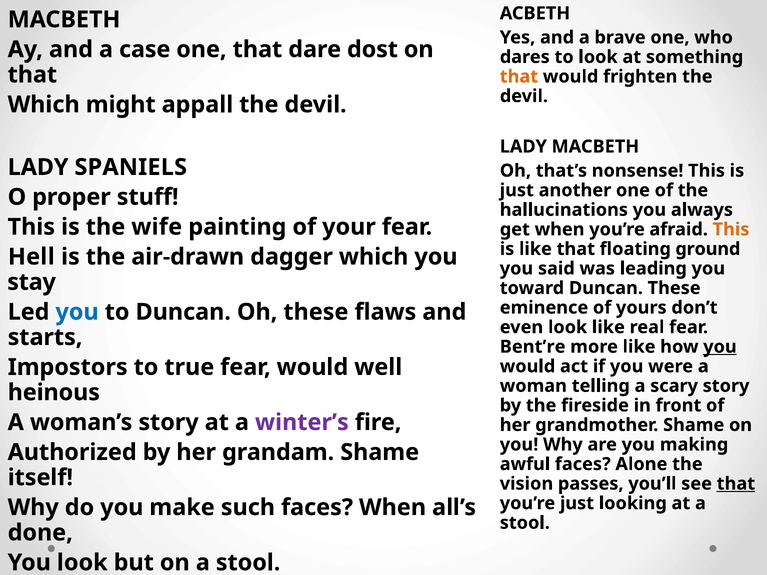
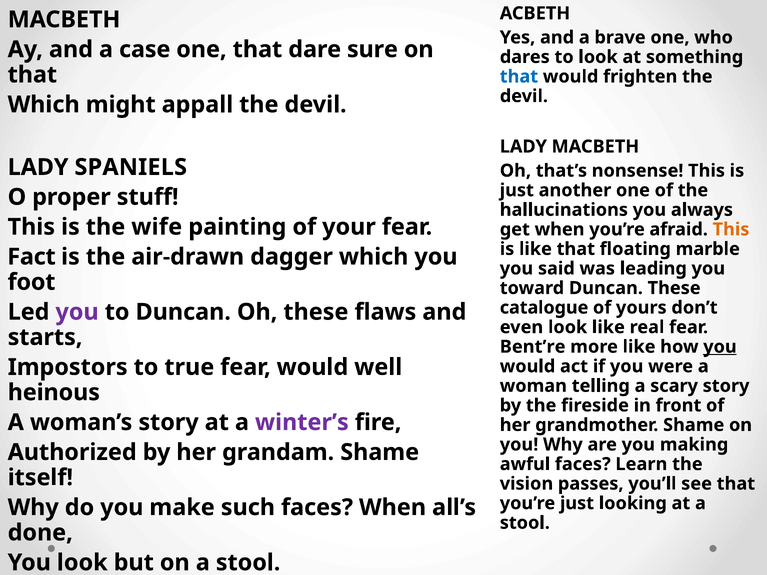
dost: dost -> sure (372, 49)
that colour: orange -> blue (519, 77)
ground: ground -> marble (708, 249)
Hell: Hell -> Fact (31, 257)
stay: stay -> foot (32, 282)
eminence: eminence -> catalogue (544, 308)
you colour: blue -> purple (77, 312)
Alone: Alone -> Learn (641, 464)
that underline: present -> none (736, 484)
